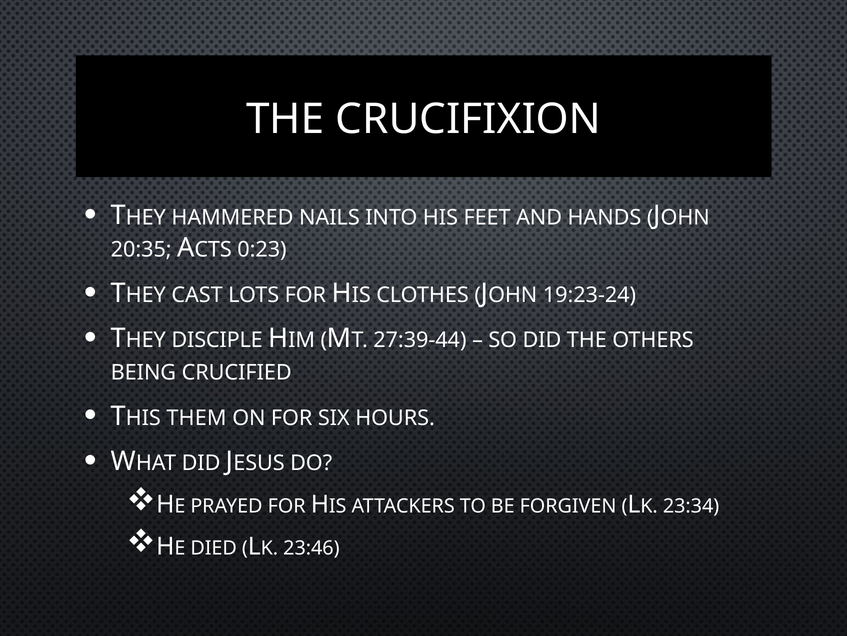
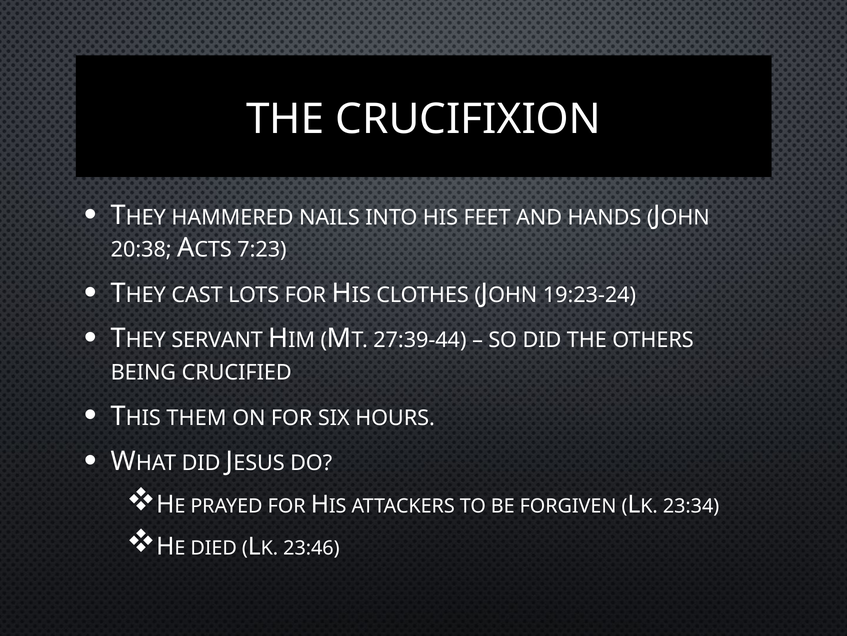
20:35: 20:35 -> 20:38 (141, 250)
0:23: 0:23 -> 7:23 (262, 250)
DISCIPLE: DISCIPLE -> SERVANT (217, 340)
